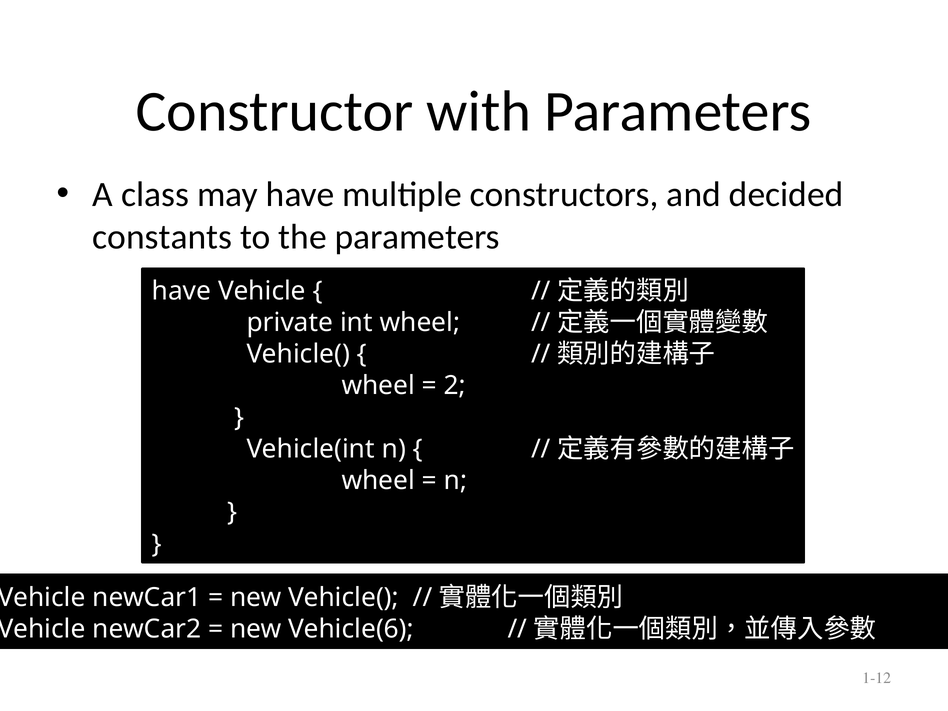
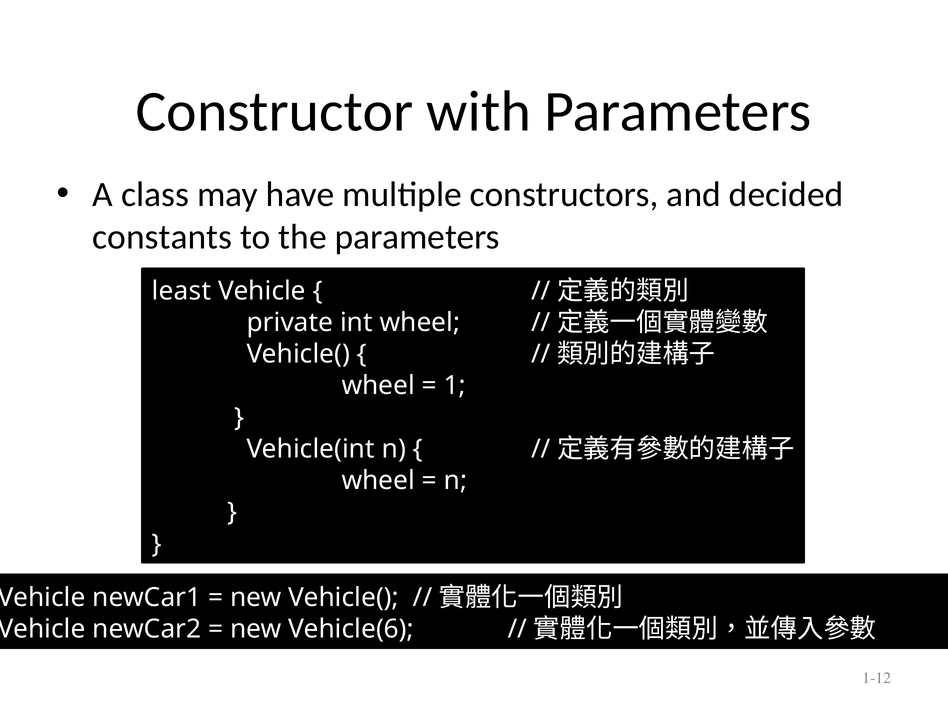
have: have -> least (182, 291)
2: 2 -> 1 (455, 386)
